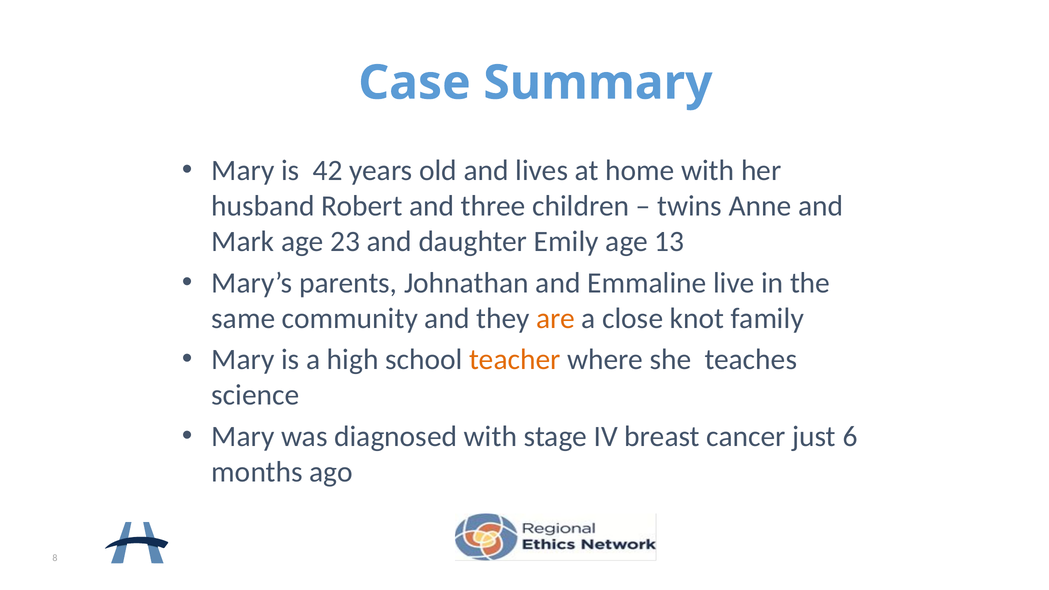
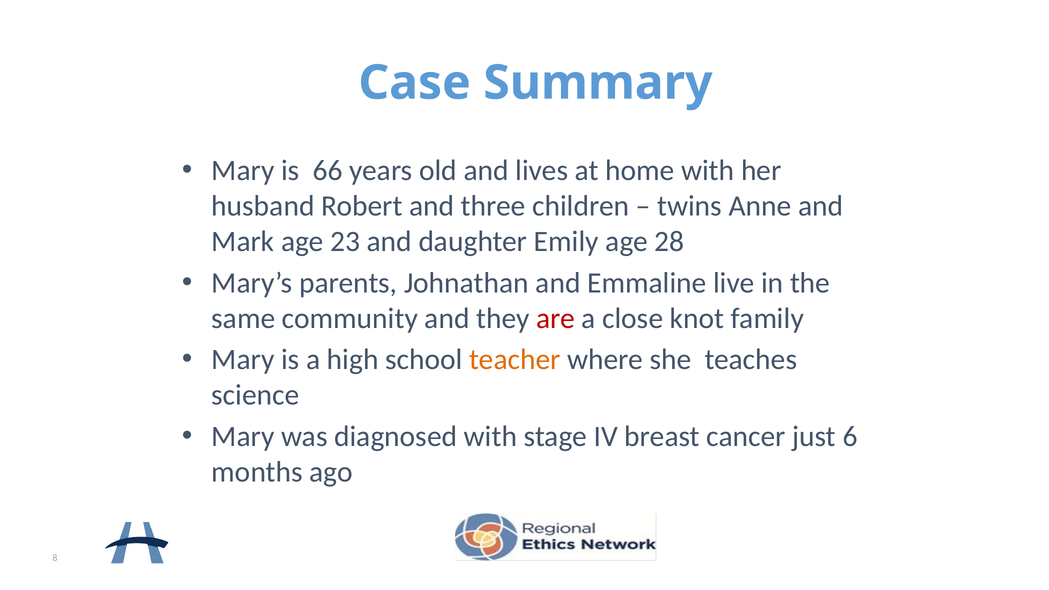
42: 42 -> 66 (328, 171)
13: 13 -> 28 (669, 242)
are colour: orange -> red (556, 318)
